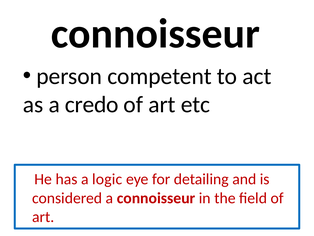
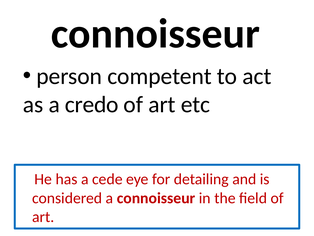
logic: logic -> cede (107, 179)
